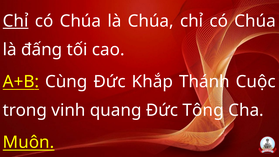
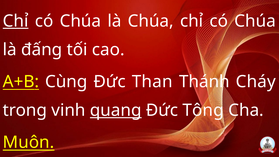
Khắp: Khắp -> Than (152, 82)
Cuộc: Cuộc -> Cháy (256, 82)
quang underline: none -> present (116, 110)
